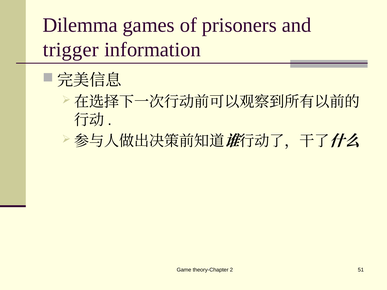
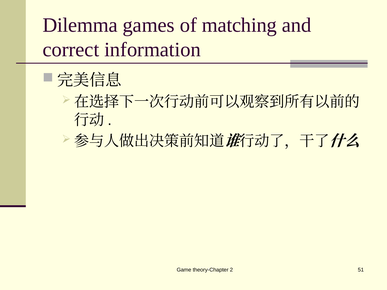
prisoners: prisoners -> matching (239, 25)
trigger: trigger -> correct (71, 50)
